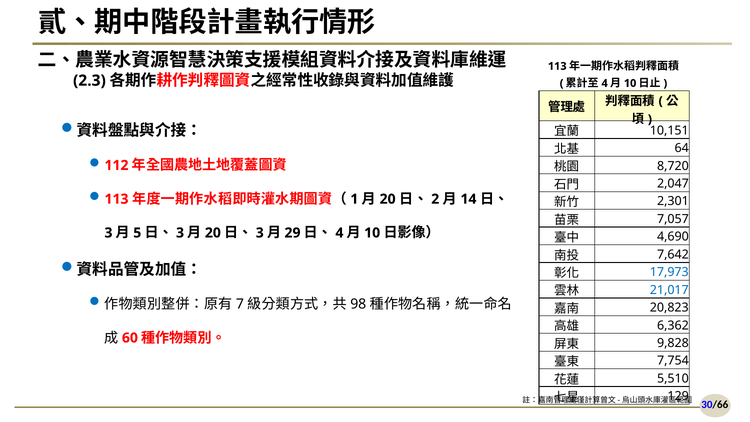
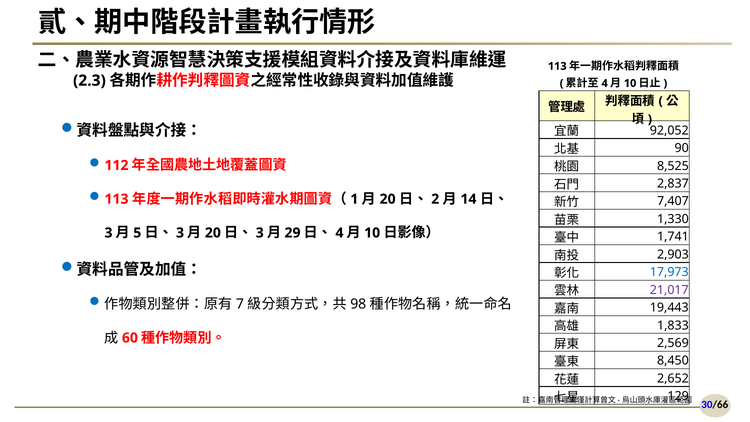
10,151: 10,151 -> 92,052 (669, 130)
64: 64 -> 90 (682, 148)
8,720: 8,720 -> 8,525 (673, 166)
2,047: 2,047 -> 2,837 (673, 184)
2,301: 2,301 -> 7,407 (673, 201)
7,057: 7,057 -> 1,330 (673, 219)
4,690: 4,690 -> 1,741 (673, 237)
7,642: 7,642 -> 2,903 (673, 254)
21,017 colour: blue -> purple (669, 290)
20,823: 20,823 -> 19,443 (669, 308)
6,362: 6,362 -> 1,833 (673, 325)
9,828: 9,828 -> 2,569 (673, 343)
7,754: 7,754 -> 8,450 (673, 361)
5,510: 5,510 -> 2,652 (673, 378)
